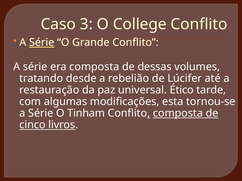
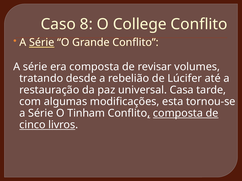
3: 3 -> 8 (86, 24)
dessas: dessas -> revisar (155, 67)
Ético: Ético -> Casa (182, 90)
